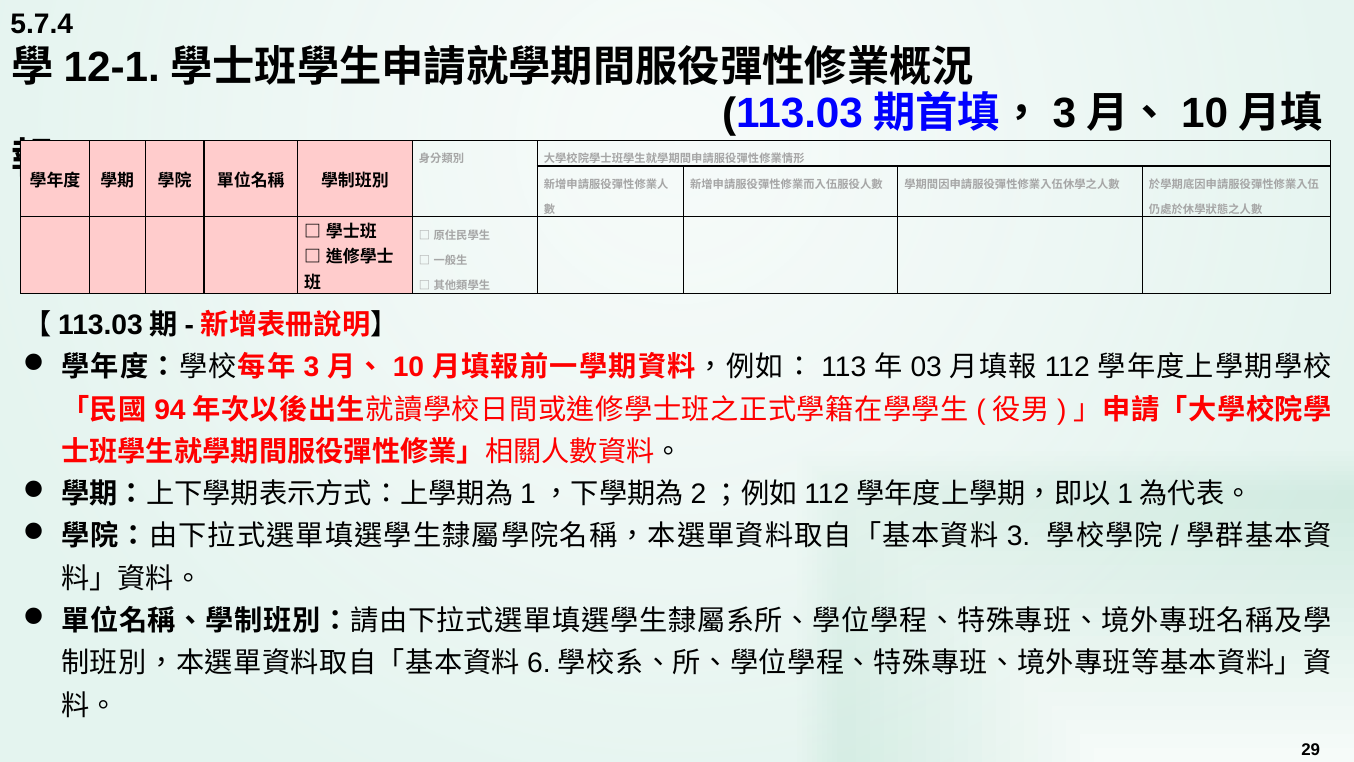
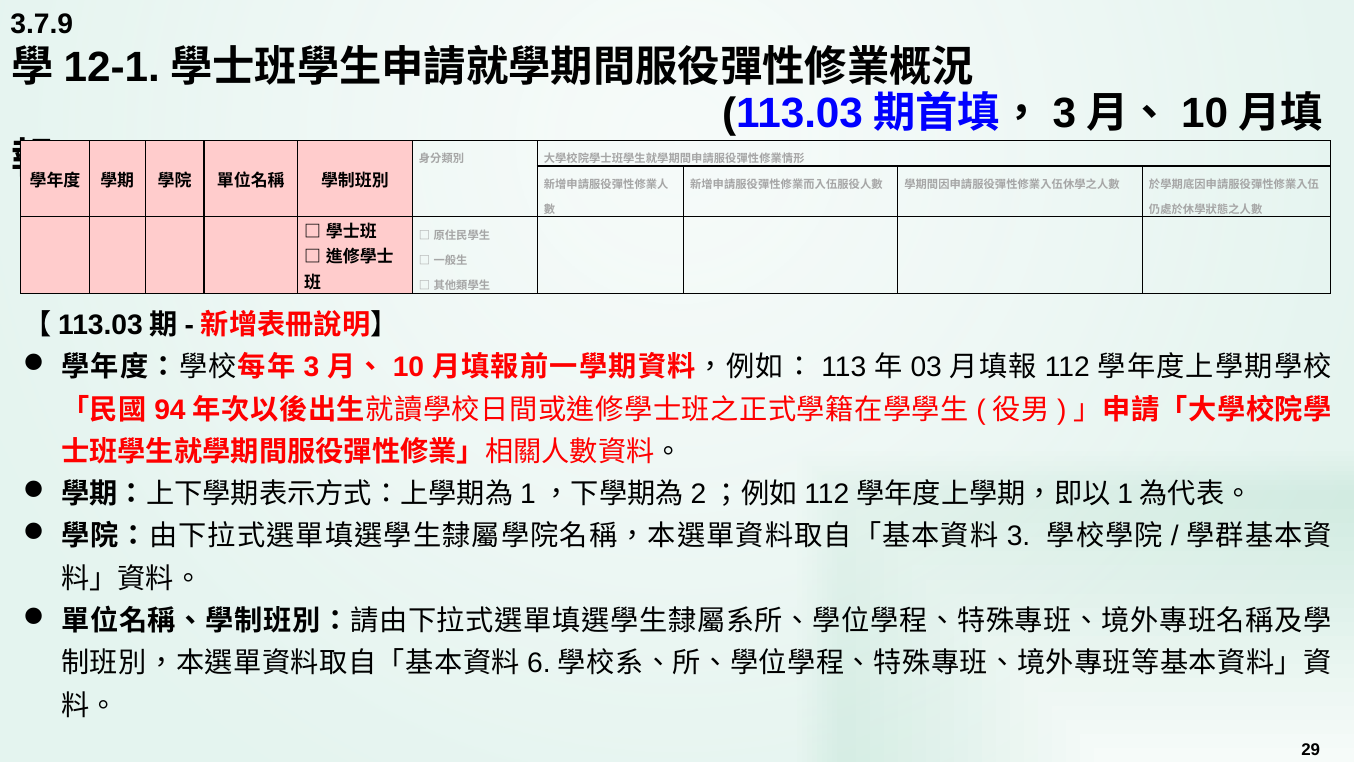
5.7.4: 5.7.4 -> 3.7.9 (42, 25)
